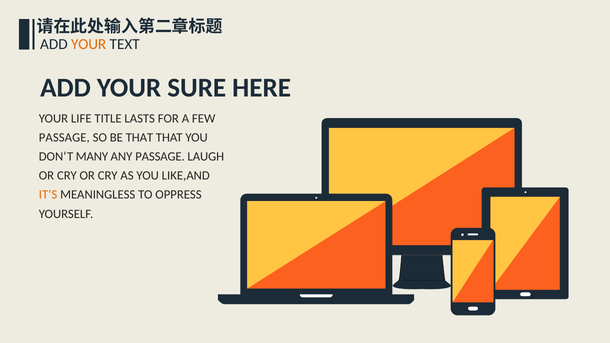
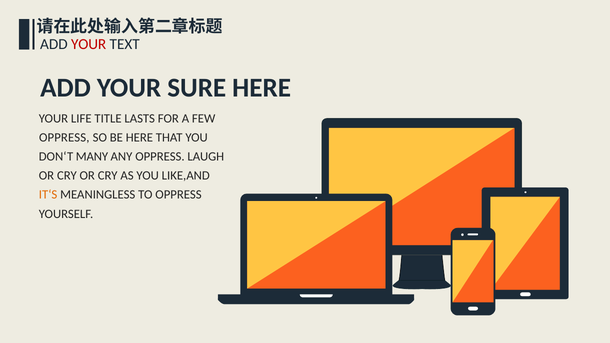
YOUR colour: orange -> red (89, 44)
PASSAGE: PASSAGE -> OPPRESS (64, 138)
BE THAT: THAT -> HERE (139, 138)
ANY PASSAGE: PASSAGE -> OPPRESS (160, 157)
